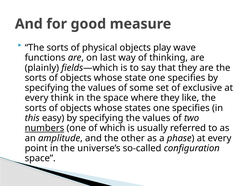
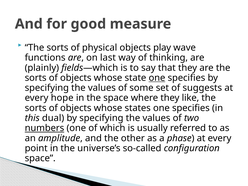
one underline: none -> present (157, 78)
exclusive: exclusive -> suggests (202, 88)
think: think -> hope (62, 98)
easy: easy -> dual (53, 118)
